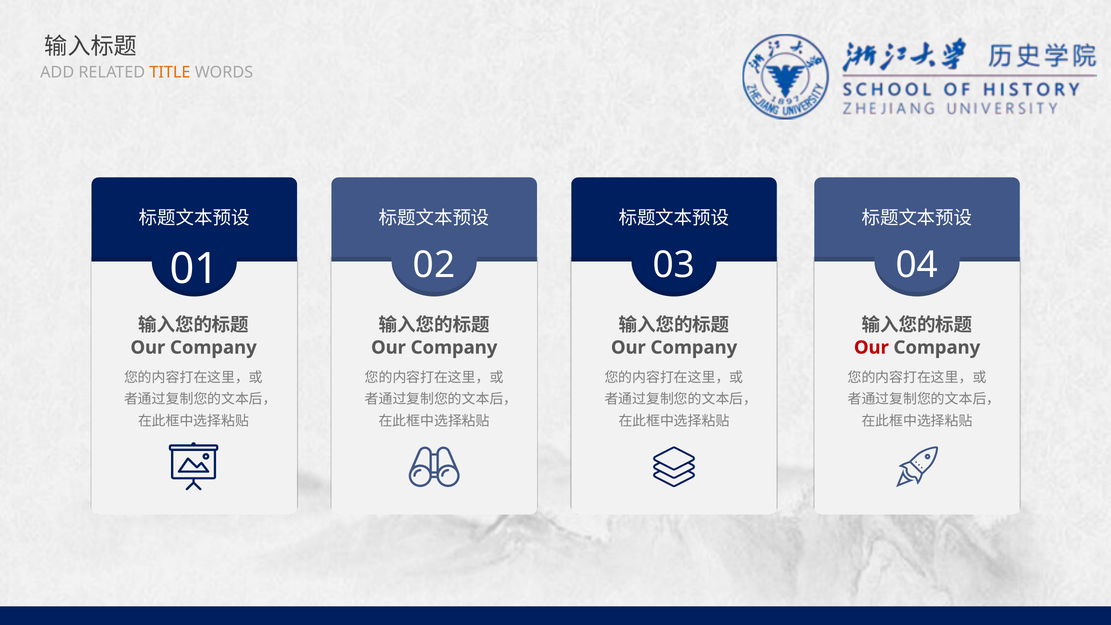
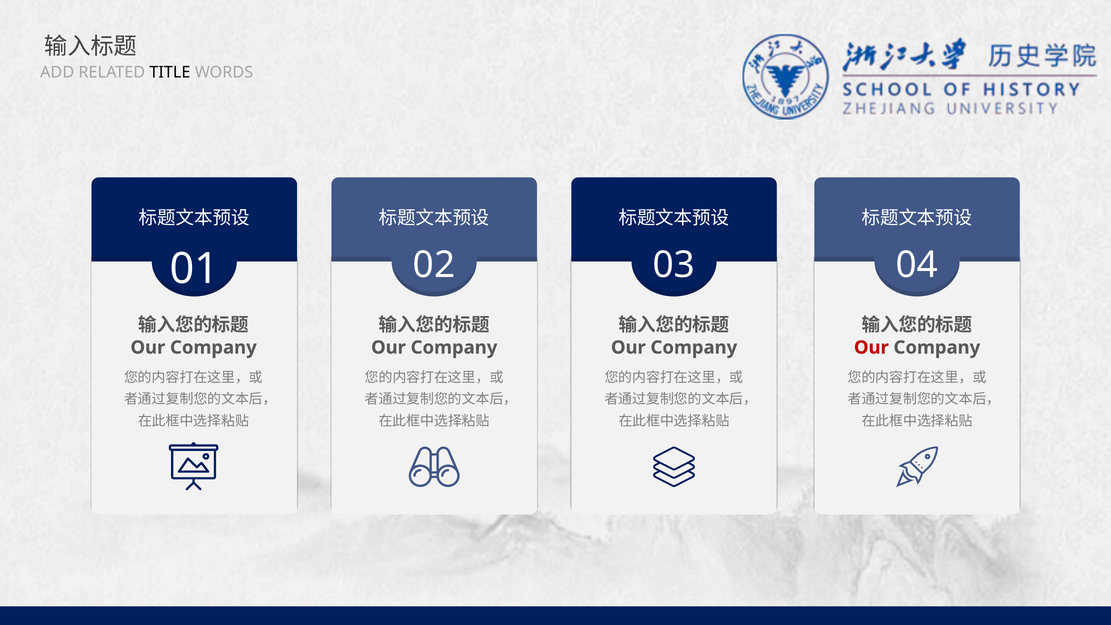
TITLE colour: orange -> black (170, 73)
